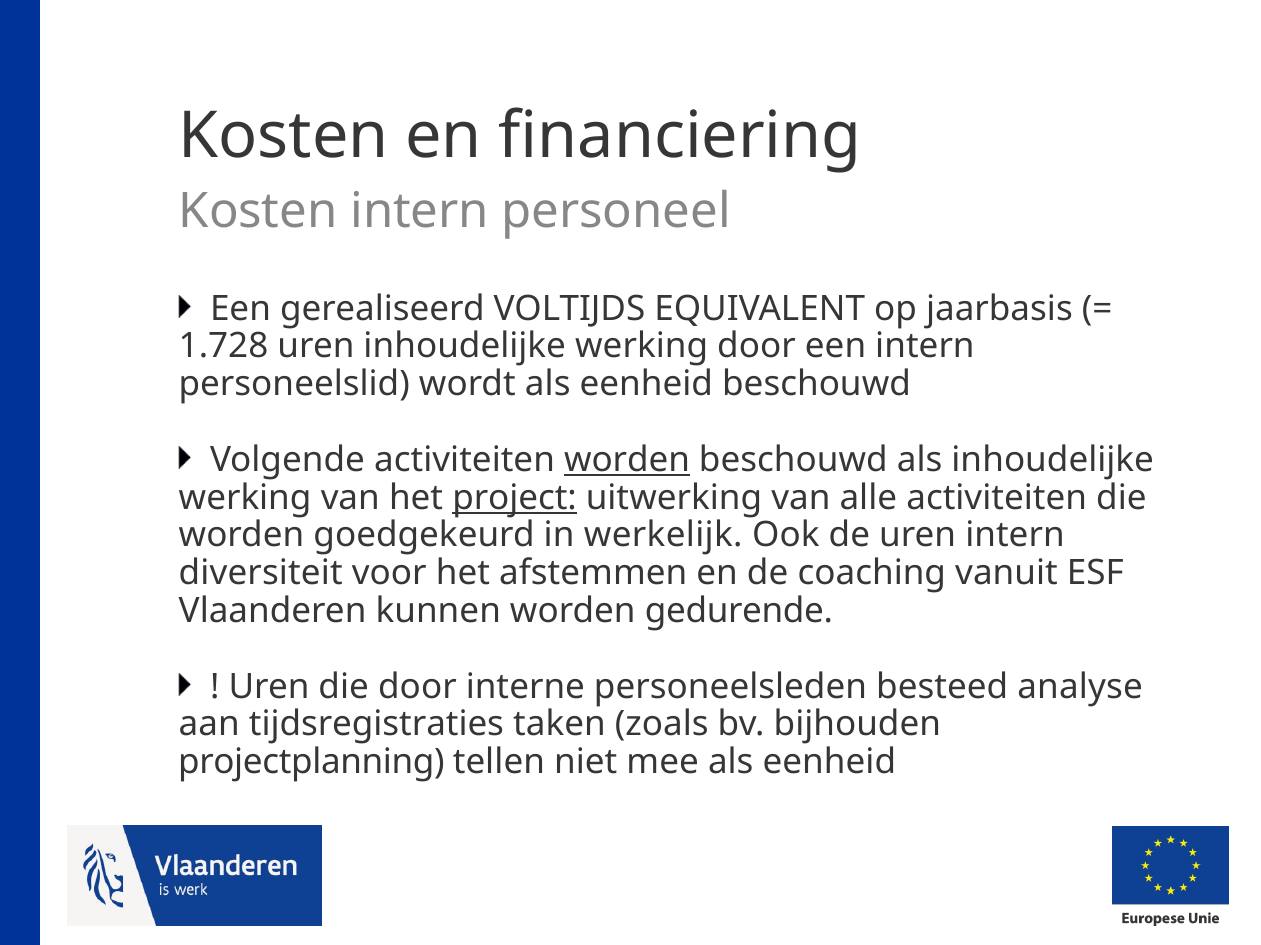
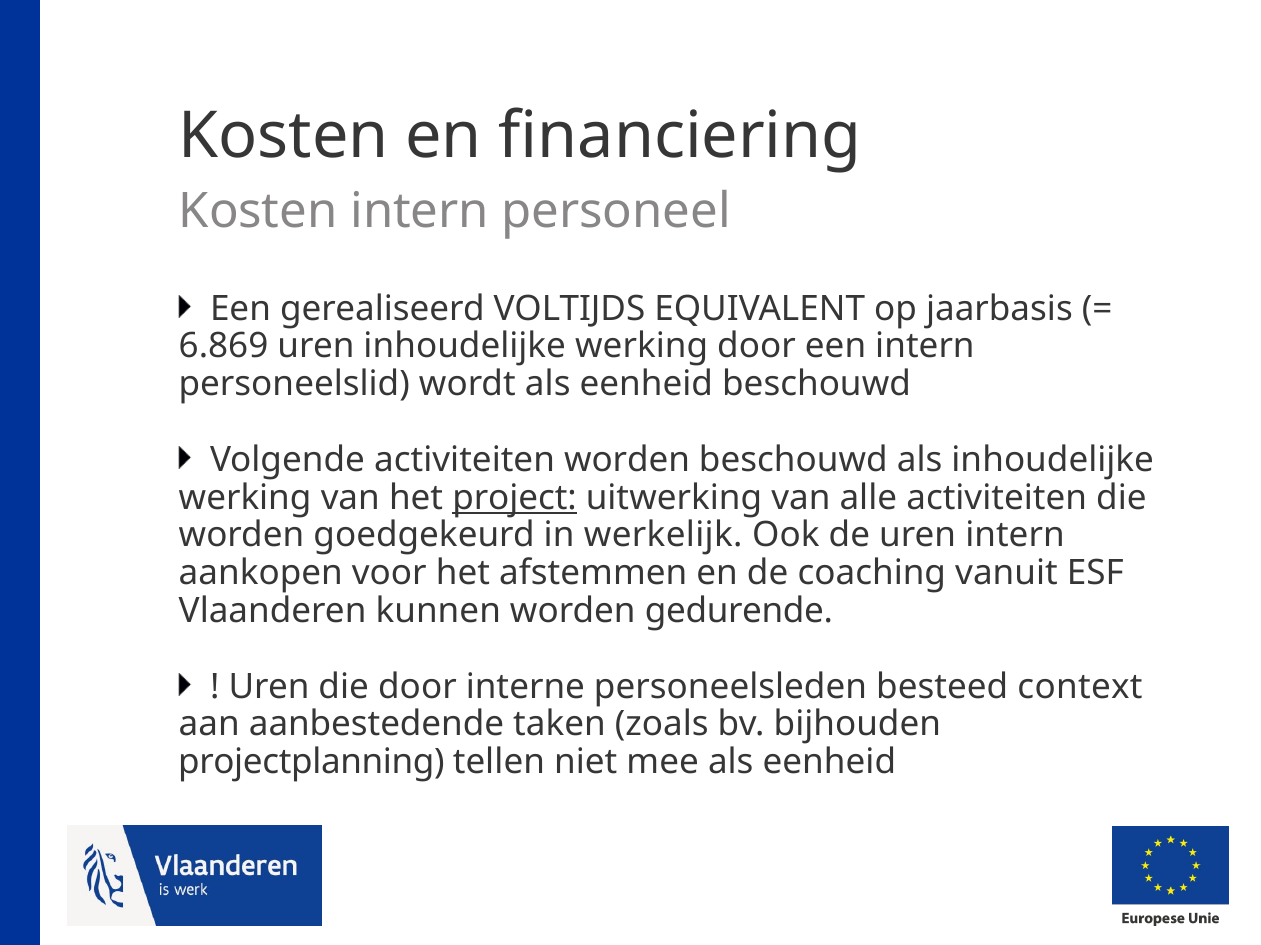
1.728: 1.728 -> 6.869 (224, 347)
worden underline: present -> none (627, 460)
diversiteit: diversiteit -> aankopen (261, 574)
analyse: analyse -> context (1080, 687)
tijdsregistraties: tijdsregistraties -> aanbestedende (376, 725)
